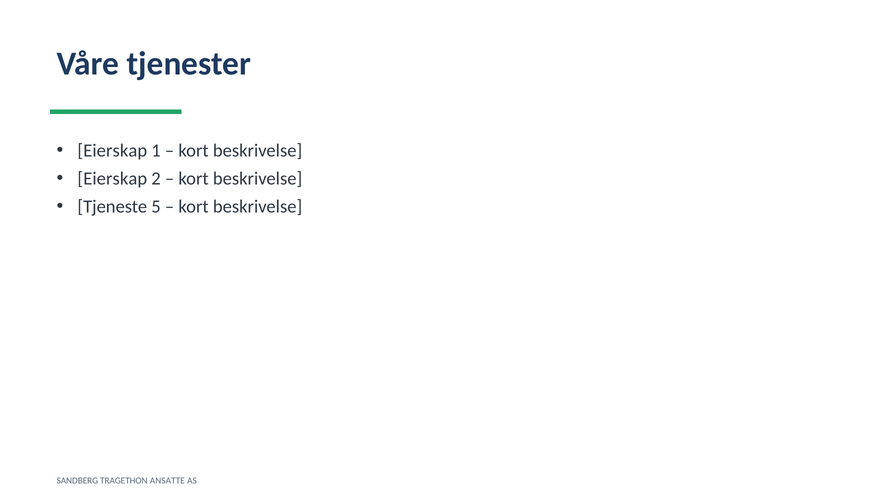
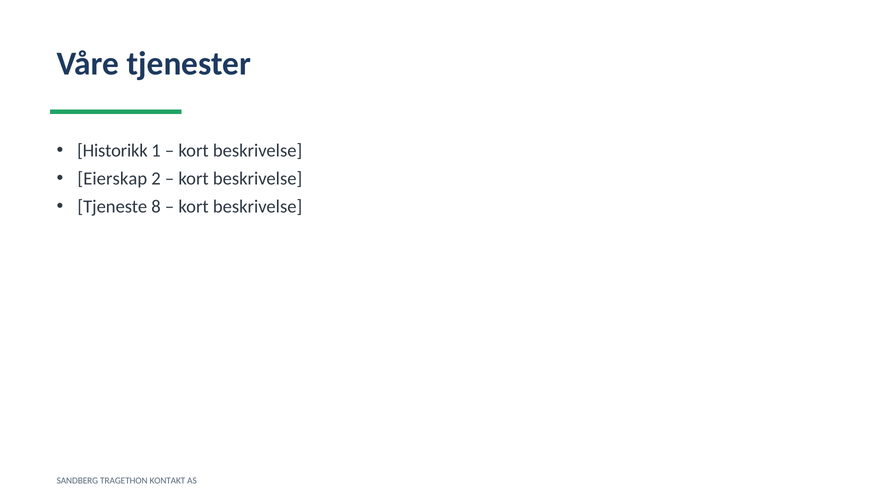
Eierskap: Eierskap -> Historikk (112, 151)
5: 5 -> 8 (156, 206)
ANSATTE: ANSATTE -> KONTAKT (167, 480)
